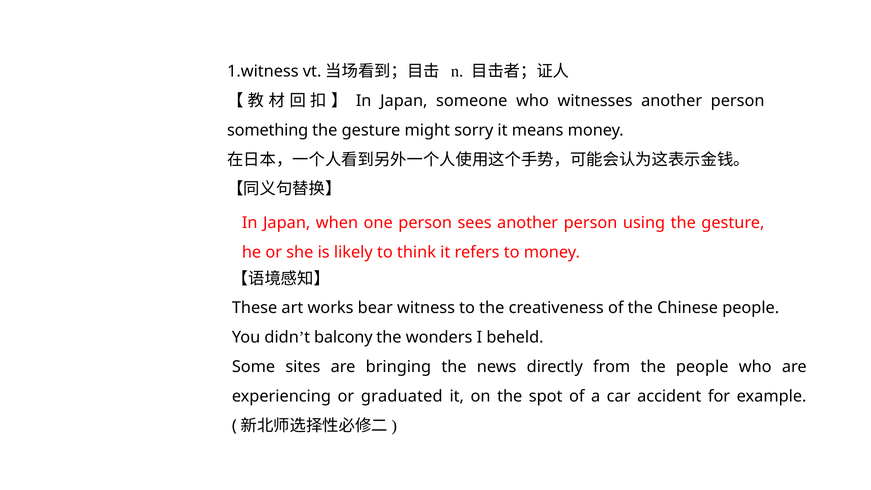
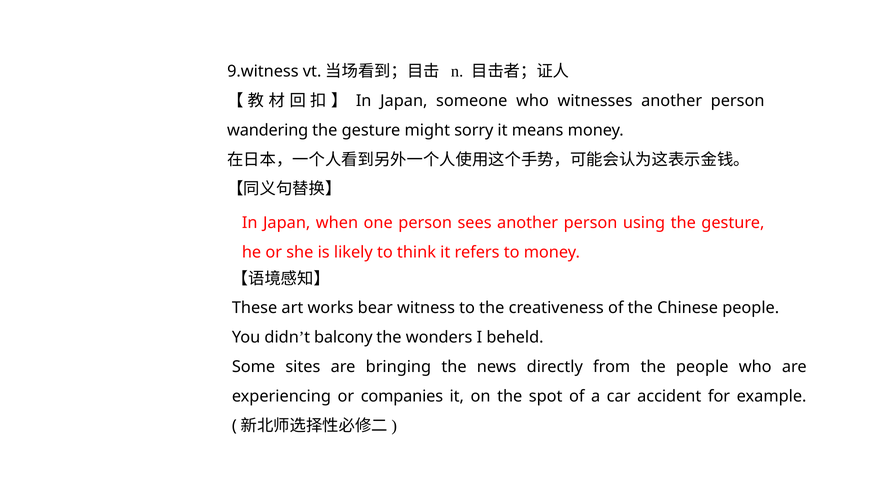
1.witness: 1.witness -> 9.witness (263, 71)
something: something -> wandering (268, 130)
graduated: graduated -> companies (402, 396)
